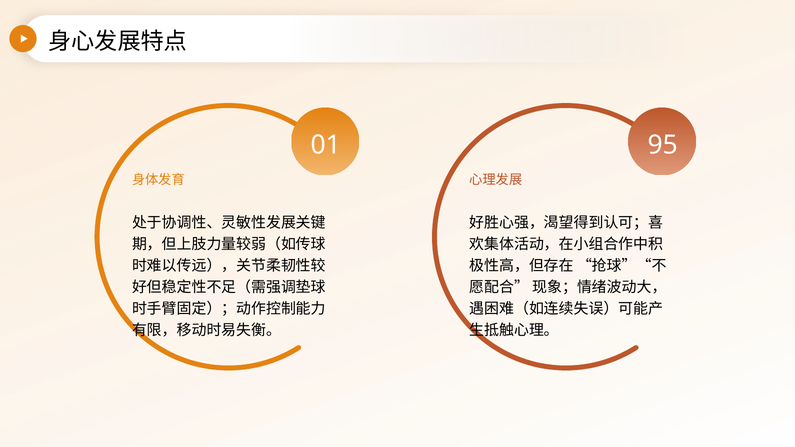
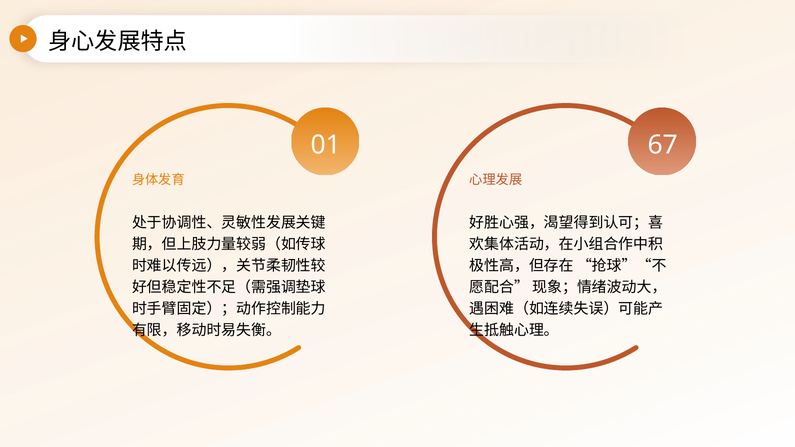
95: 95 -> 67 (663, 145)
